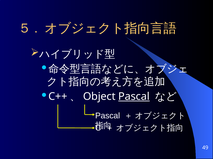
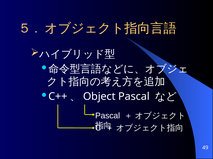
Pascal underline: present -> none (134, 97)
